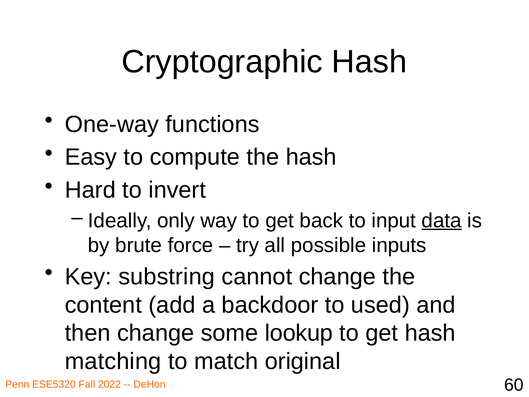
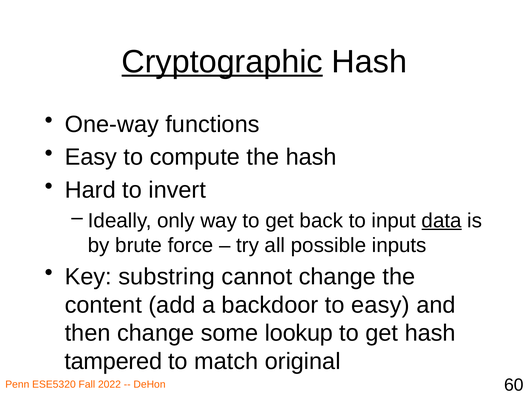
Cryptographic underline: none -> present (222, 62)
to used: used -> easy (380, 305)
matching: matching -> tampered (113, 361)
